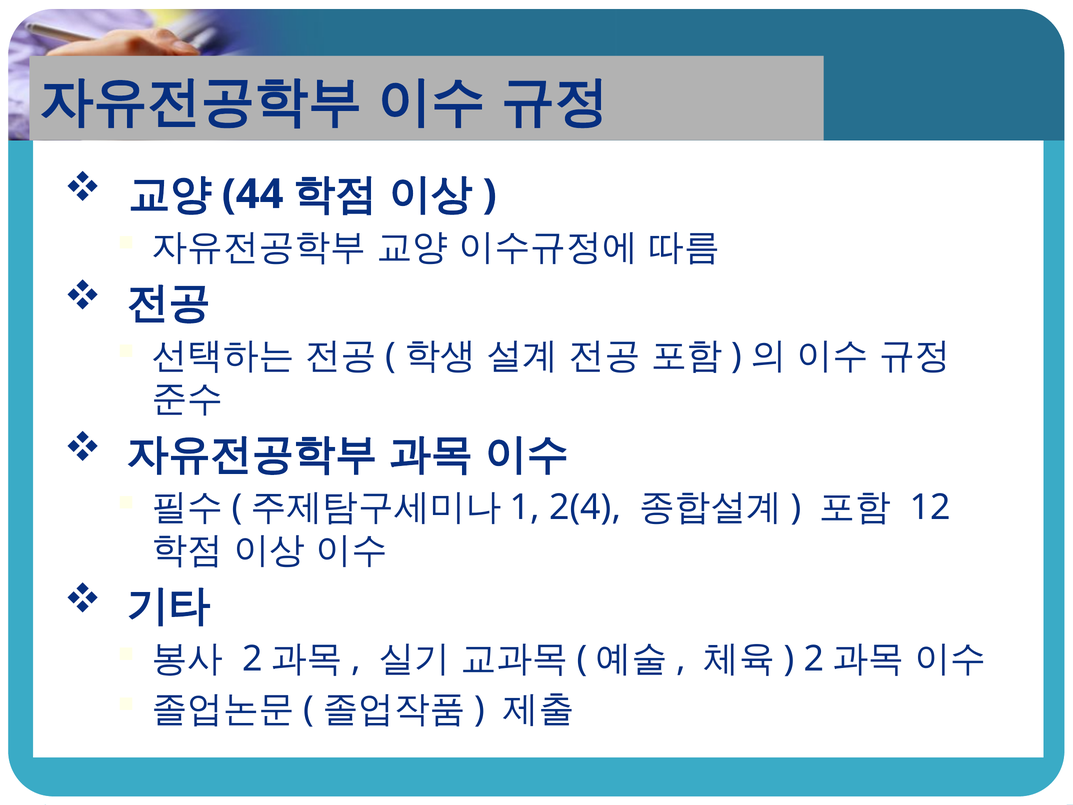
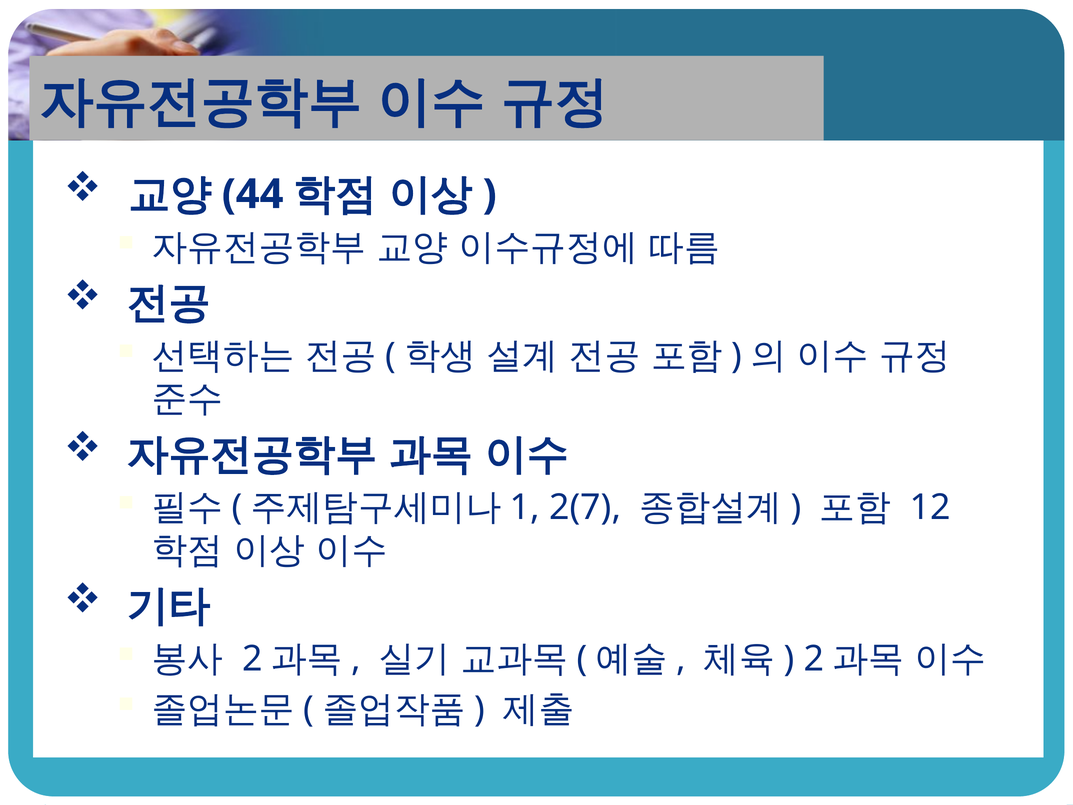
2(4: 2(4 -> 2(7 (585, 507)
